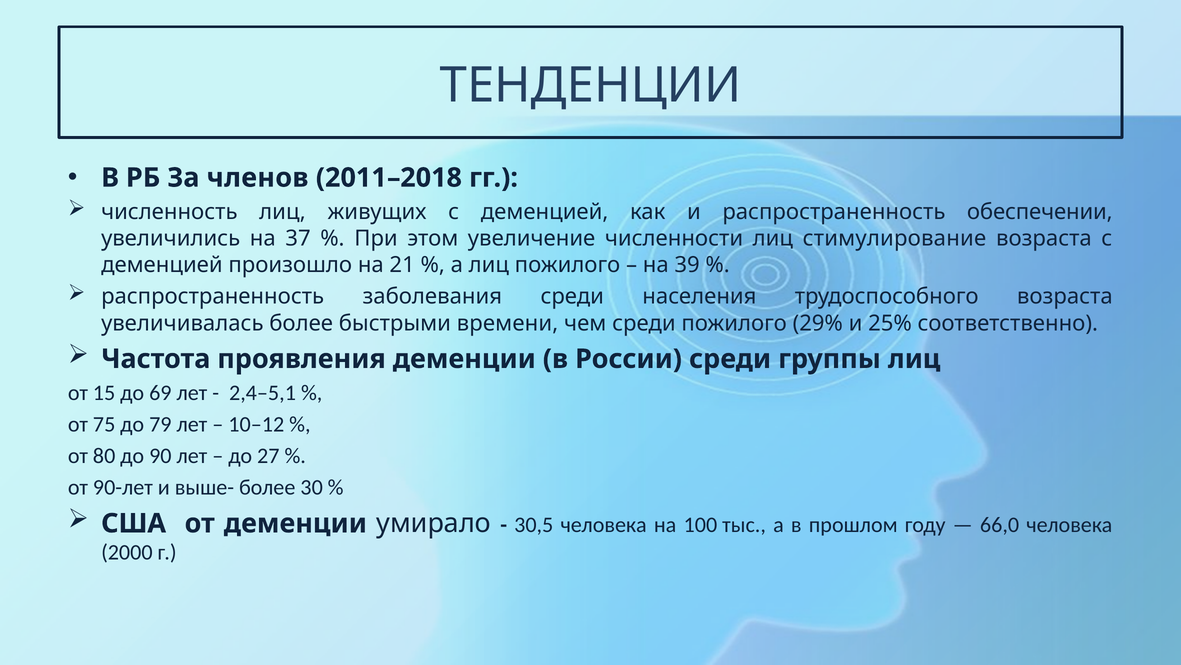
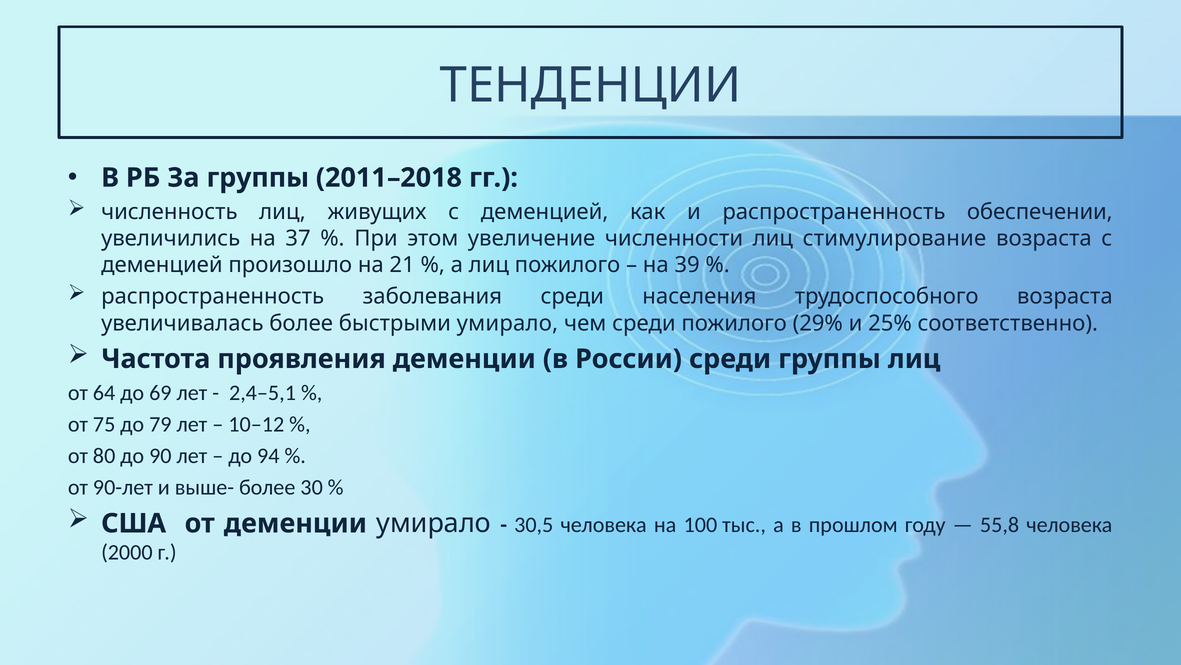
За членов: членов -> группы (258, 178)
быстрыми времени: времени -> умирало (507, 323)
15: 15 -> 64 (104, 393)
27: 27 -> 94 (268, 456)
66,0: 66,0 -> 55,8 (1000, 525)
